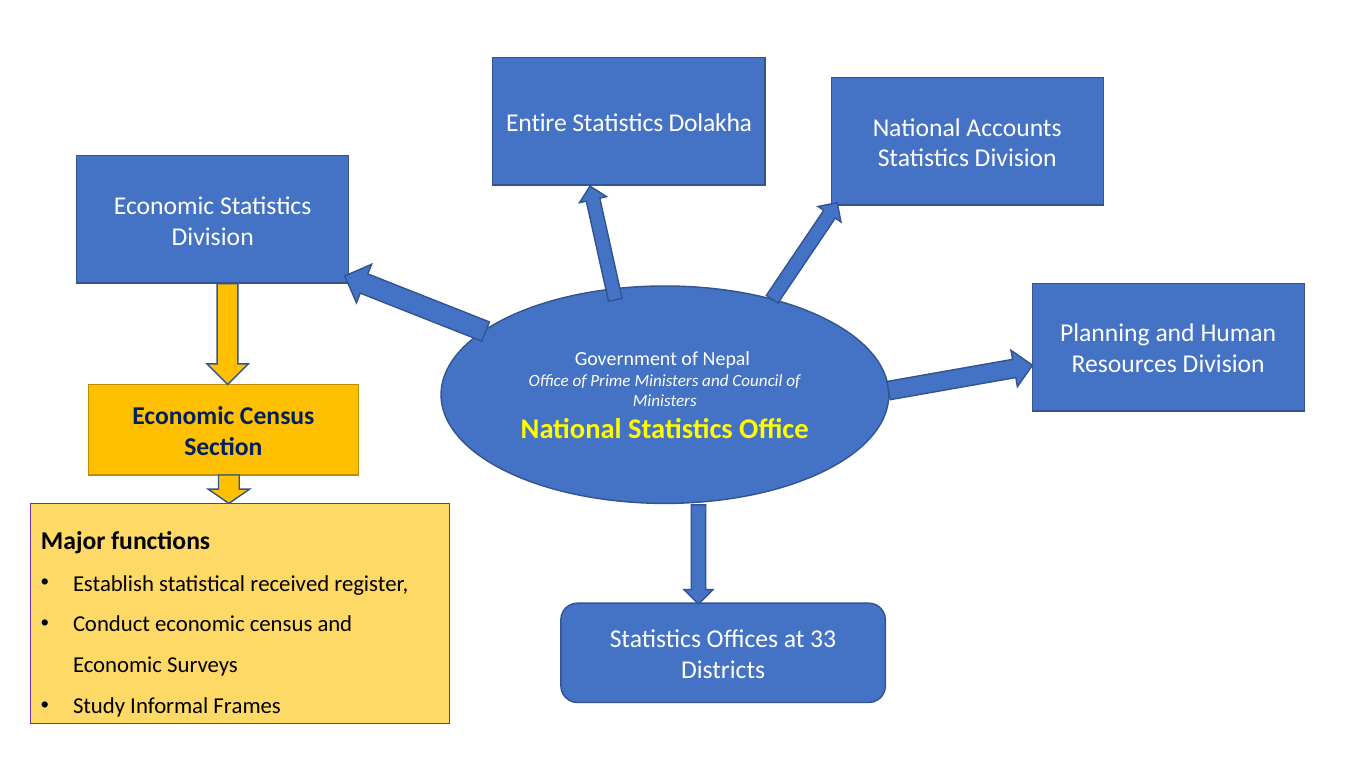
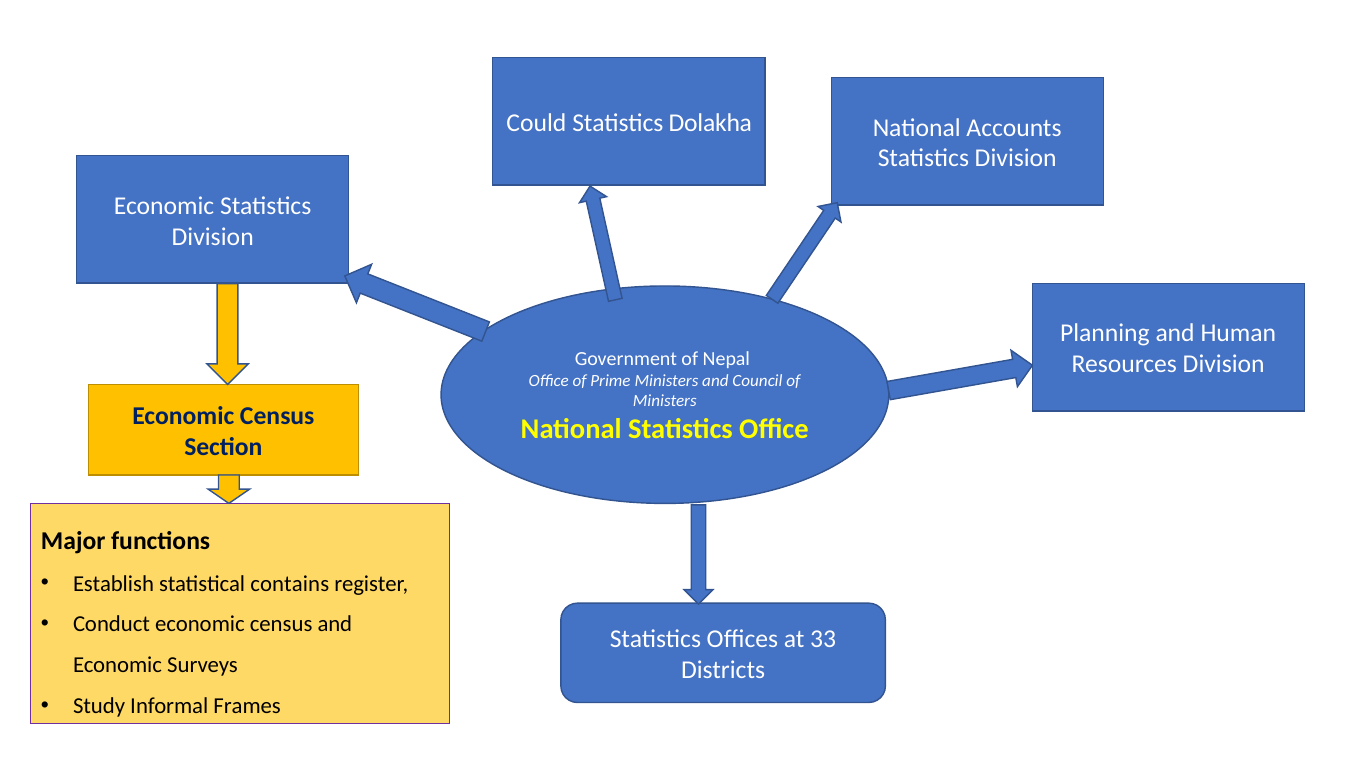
Entire: Entire -> Could (536, 123)
received: received -> contains (290, 584)
